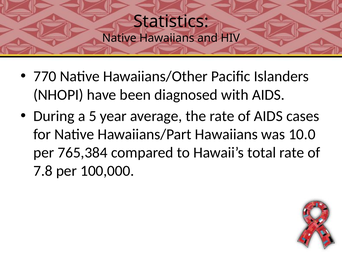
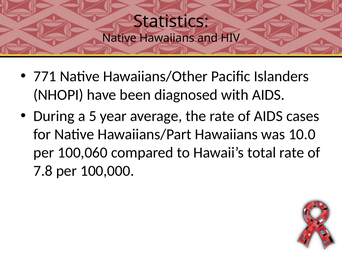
770: 770 -> 771 (45, 76)
765,384: 765,384 -> 100,060 (83, 152)
